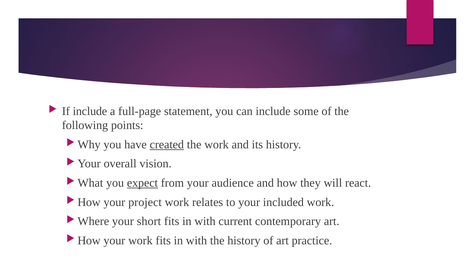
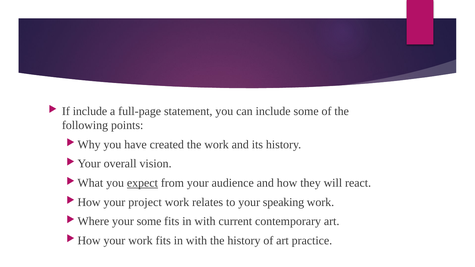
created underline: present -> none (167, 145)
included: included -> speaking (283, 202)
your short: short -> some (149, 221)
